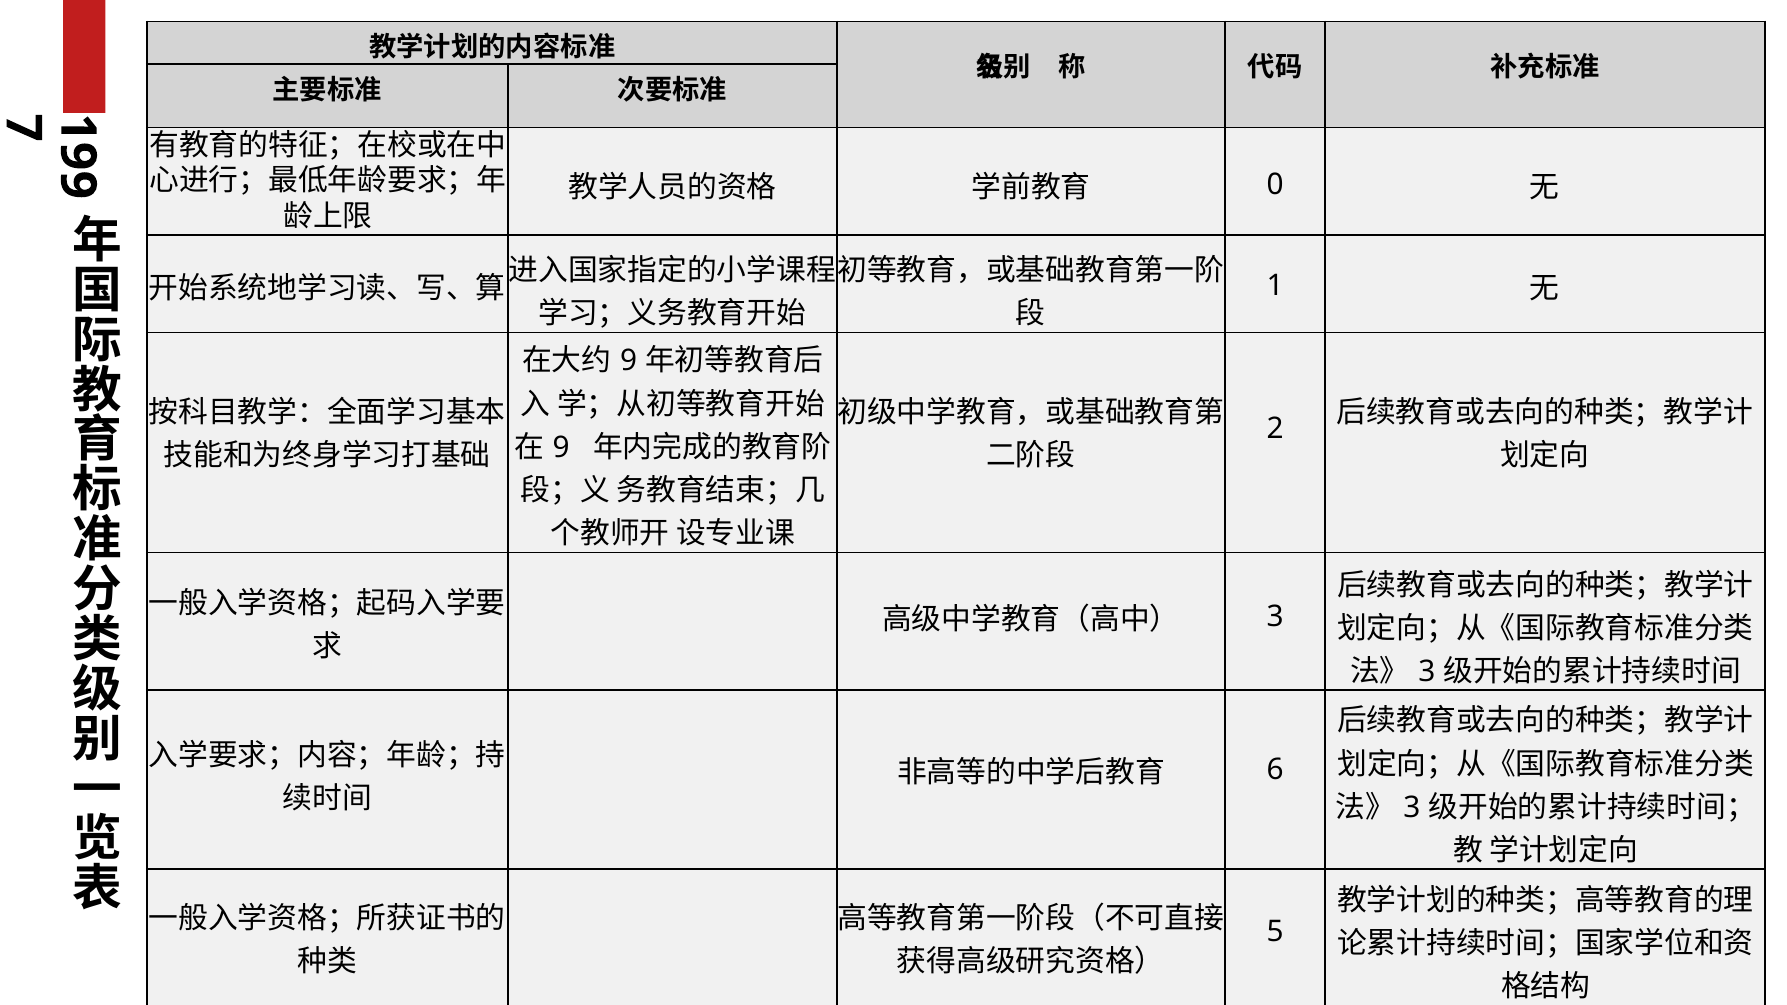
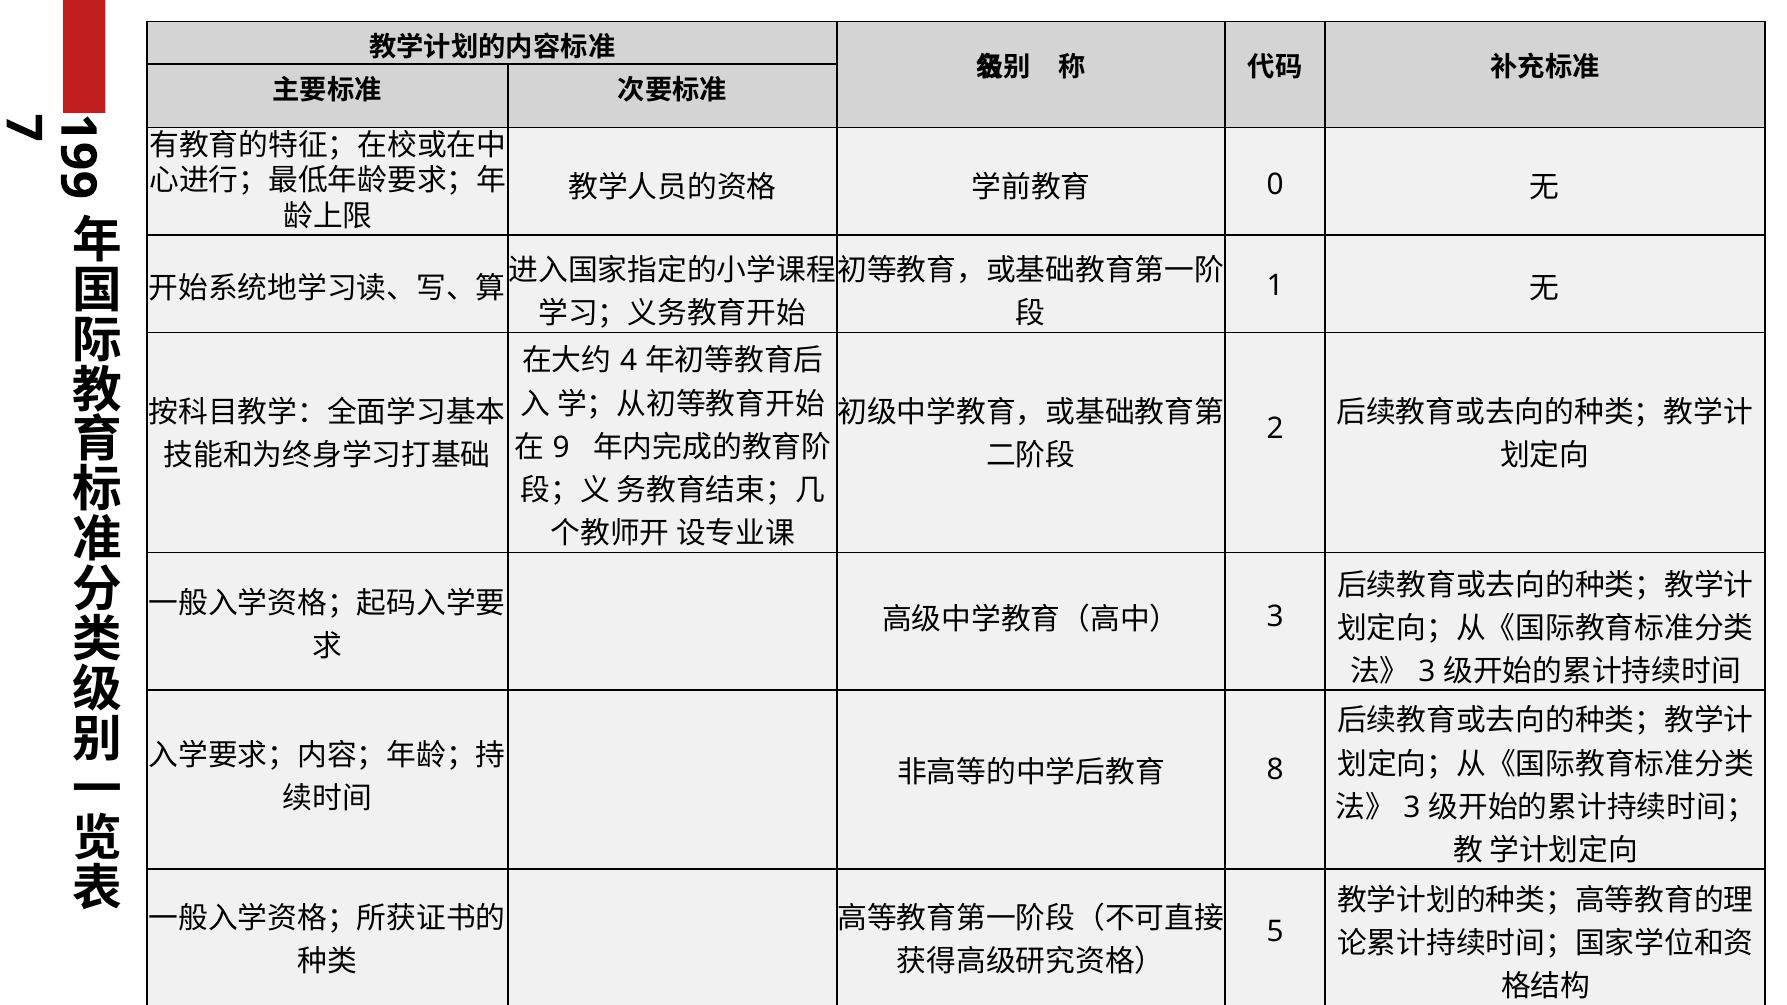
9: 9 -> 4 (629, 361)
6: 6 -> 8 (1275, 770)
